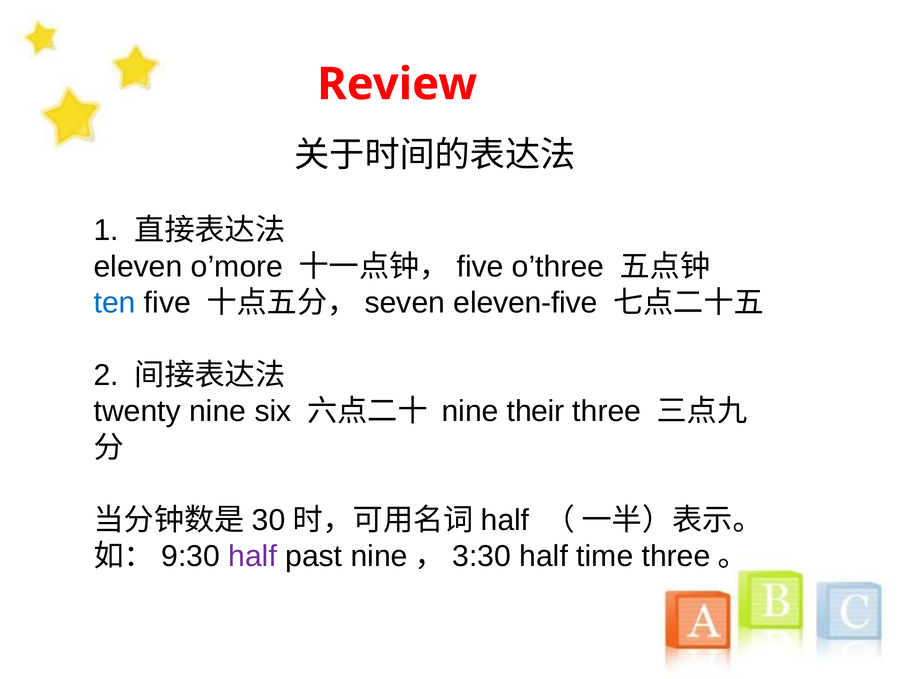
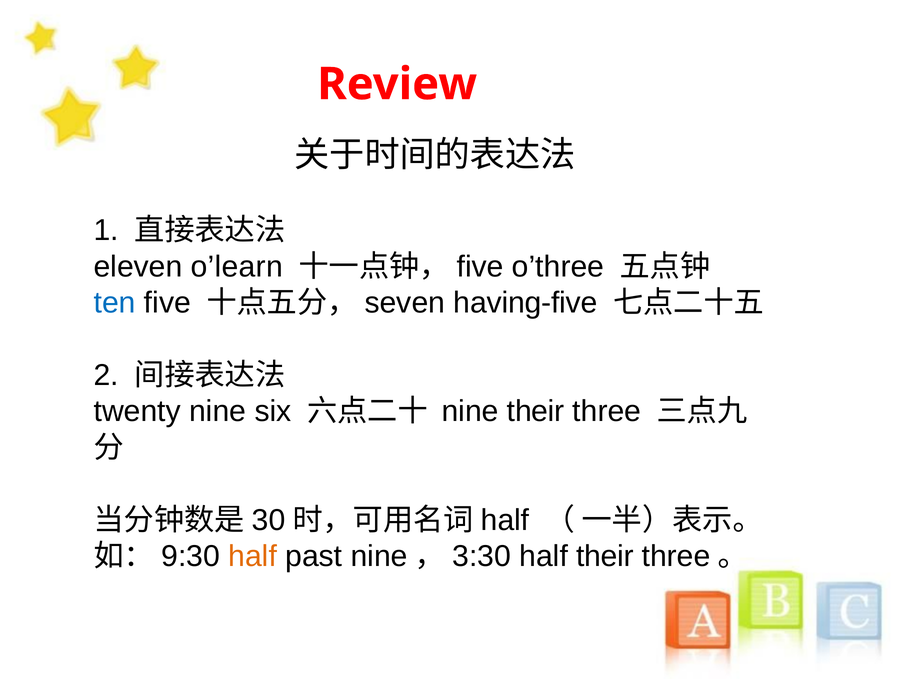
o’more: o’more -> o’learn (237, 267)
eleven-five: eleven-five -> having-five (526, 303)
half colour: purple -> orange (253, 556)
half time: time -> their (605, 556)
